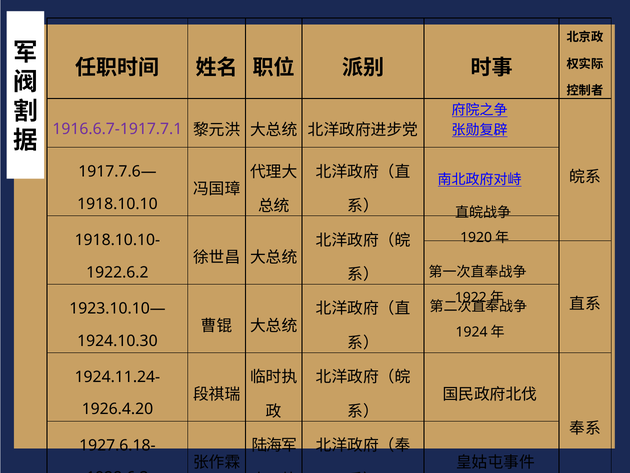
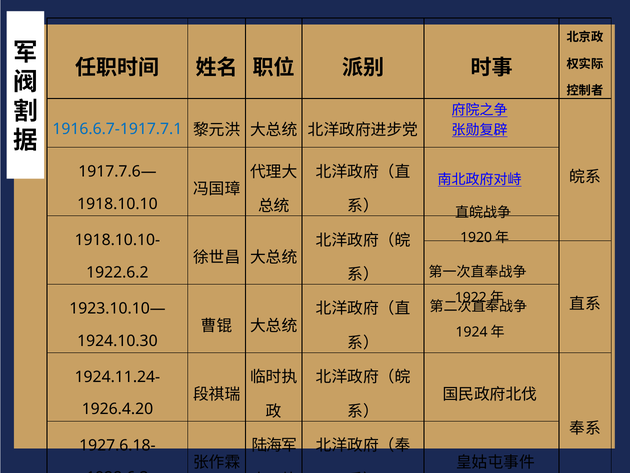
1916.6.7-1917.7.1 colour: purple -> blue (117, 129)
